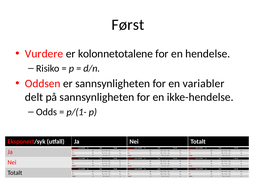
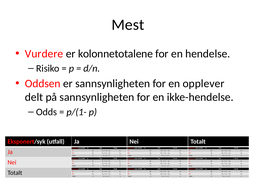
Først: Først -> Mest (128, 25)
variabler: variabler -> opplever (204, 84)
